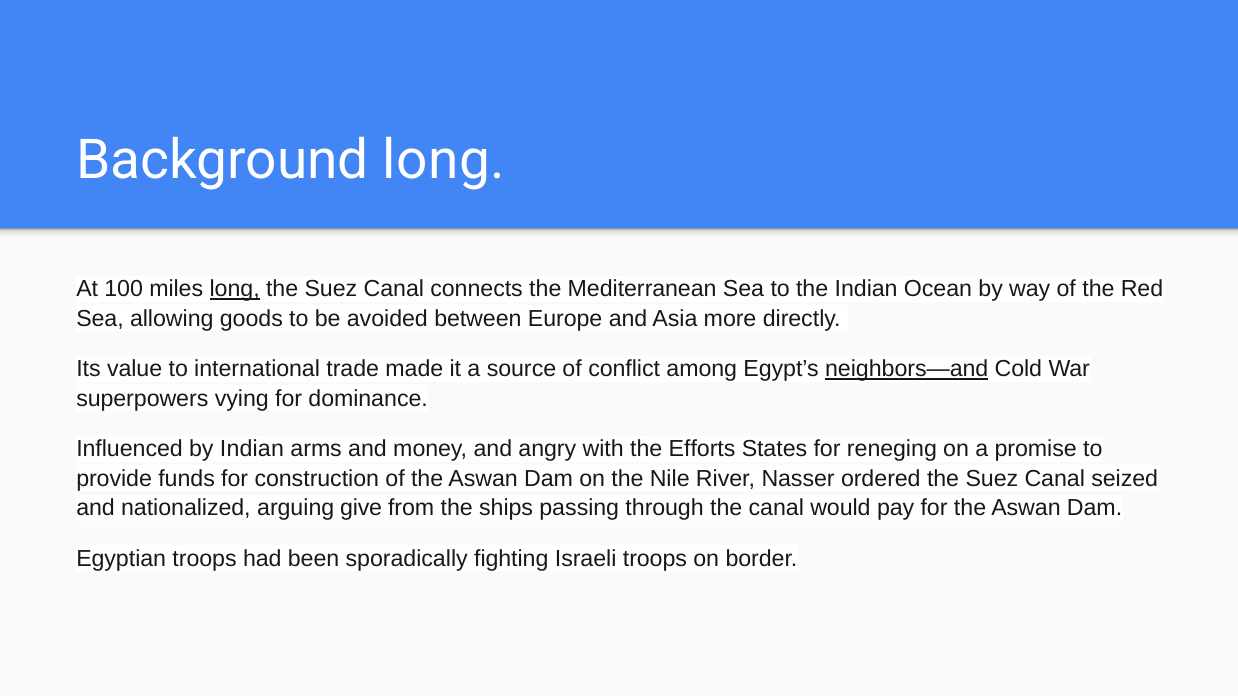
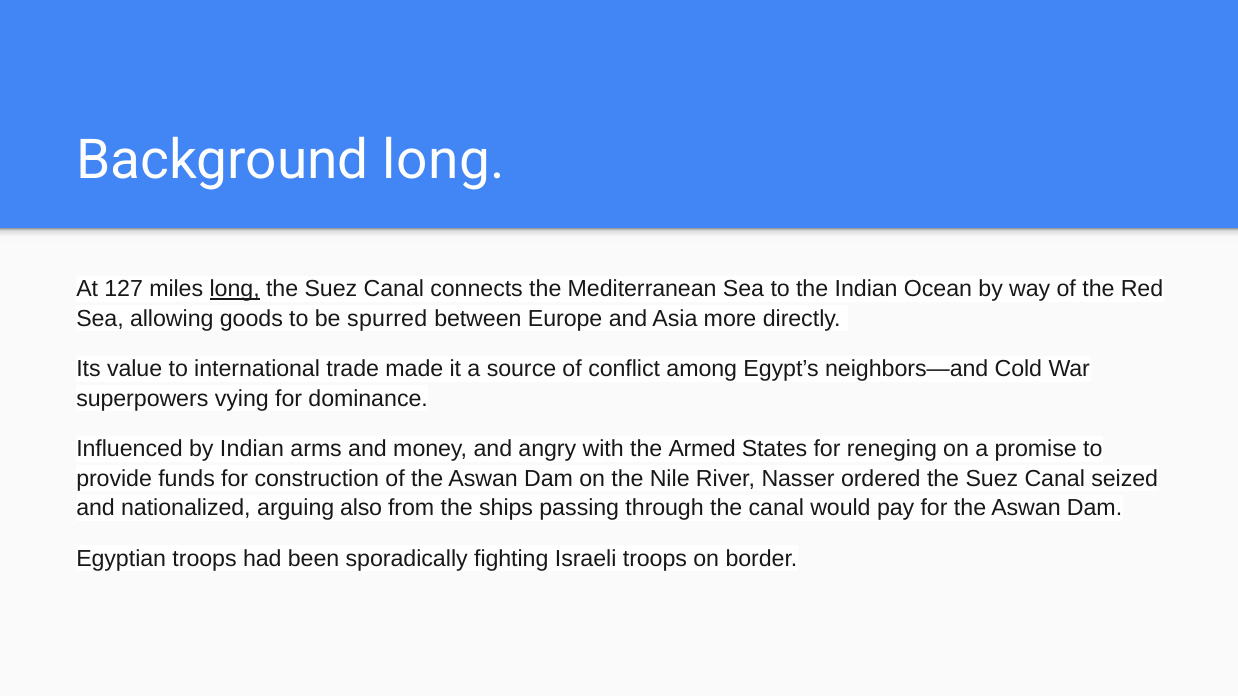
100: 100 -> 127 (124, 289)
avoided: avoided -> spurred (387, 319)
neighbors—and underline: present -> none (907, 369)
Efforts: Efforts -> Armed (702, 449)
give: give -> also (361, 509)
